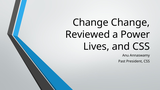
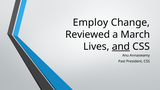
Change: Change -> Employ (91, 23)
Power: Power -> March (135, 35)
and underline: none -> present (121, 47)
